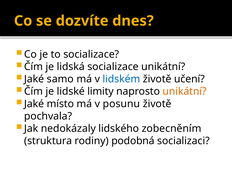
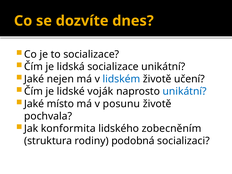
samo: samo -> nejen (60, 79)
limity: limity -> voják (100, 91)
unikátní colour: orange -> blue (185, 91)
nedokázaly: nedokázaly -> konformita (68, 129)
